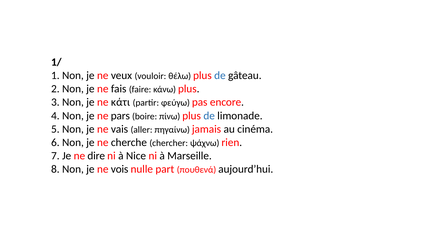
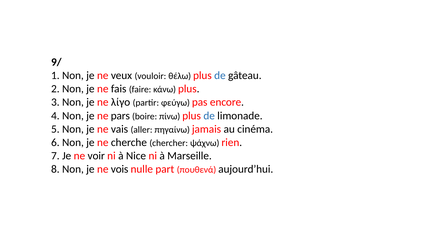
1/: 1/ -> 9/ (56, 62)
κάτι: κάτι -> λίγο (121, 102)
dire: dire -> voir (96, 156)
